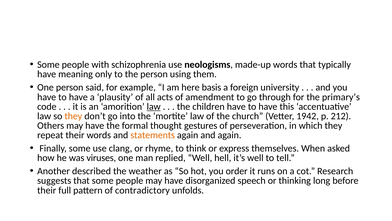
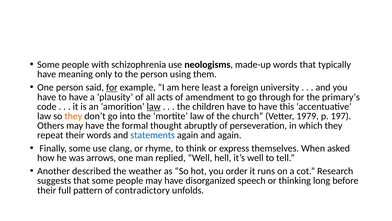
for underline: none -> present (112, 87)
basis: basis -> least (211, 87)
1942: 1942 -> 1979 (308, 116)
212: 212 -> 197 (341, 116)
gestures: gestures -> abruptly (201, 125)
statements colour: orange -> blue (153, 135)
viruses: viruses -> arrows (101, 158)
